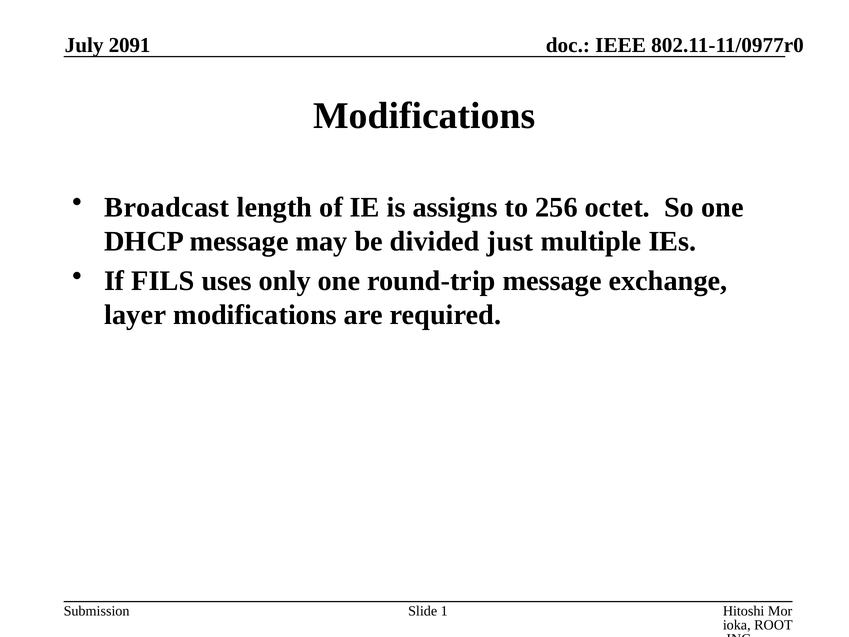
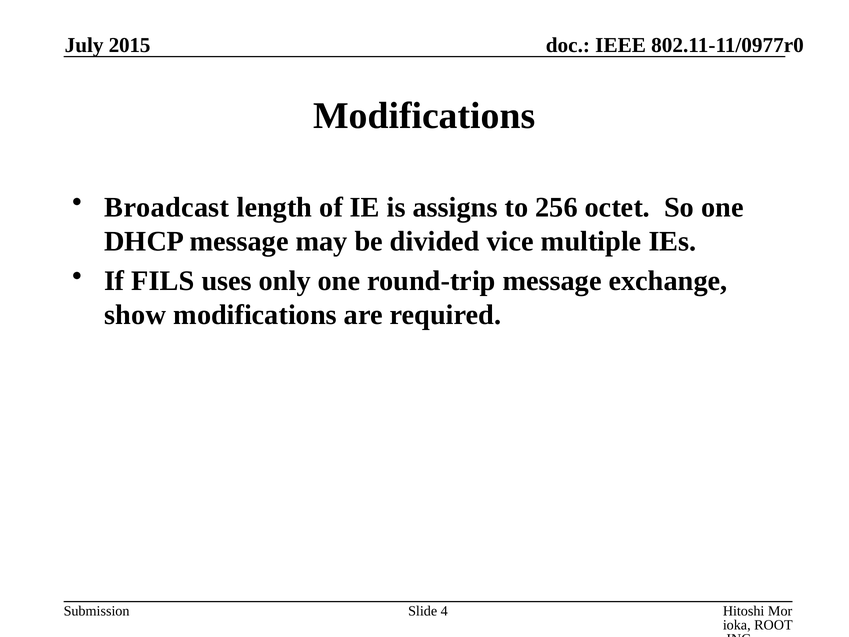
2091: 2091 -> 2015 (130, 45)
just: just -> vice (510, 241)
layer: layer -> show (135, 315)
1: 1 -> 4 (444, 611)
